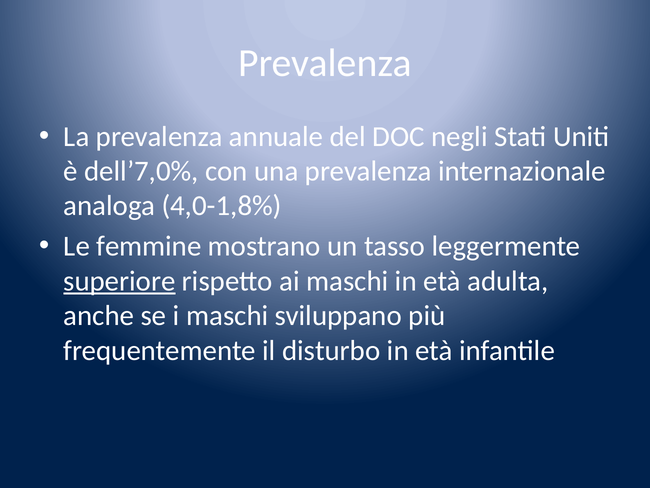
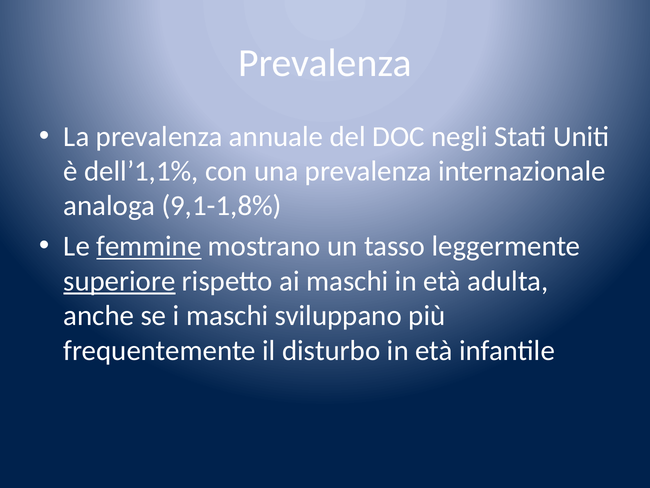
dell’7,0%: dell’7,0% -> dell’1,1% (141, 171)
4,0-1,8%: 4,0-1,8% -> 9,1-1,8% (222, 206)
femmine underline: none -> present (149, 246)
